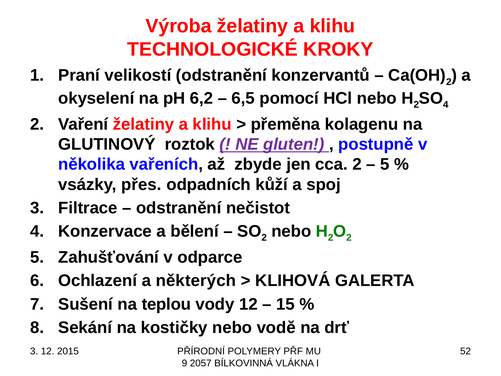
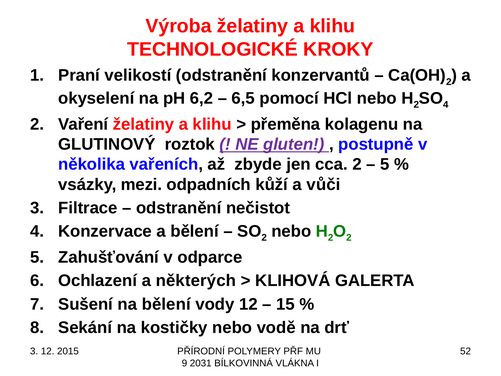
přes: přes -> mezi (142, 184)
spoj: spoj -> vůči (324, 184)
na teplou: teplou -> bělení (166, 304)
2057: 2057 -> 2031 (201, 363)
